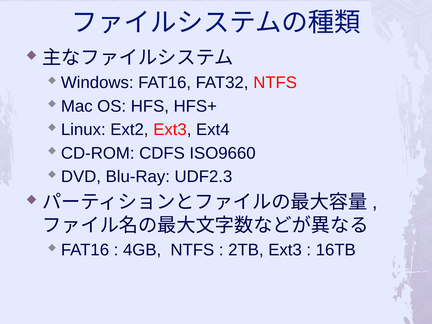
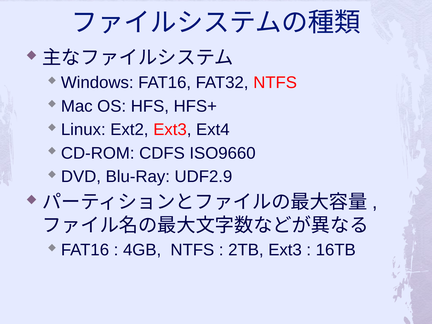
UDF2.3: UDF2.3 -> UDF2.9 (203, 177)
